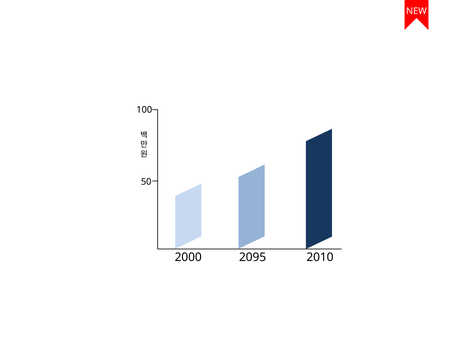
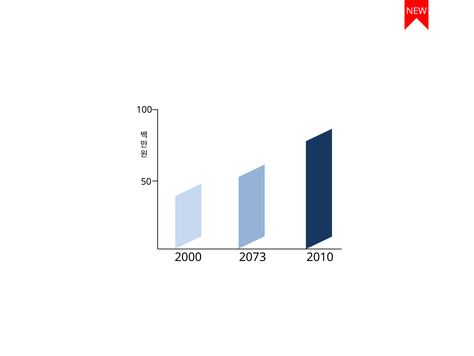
2095: 2095 -> 2073 (253, 257)
